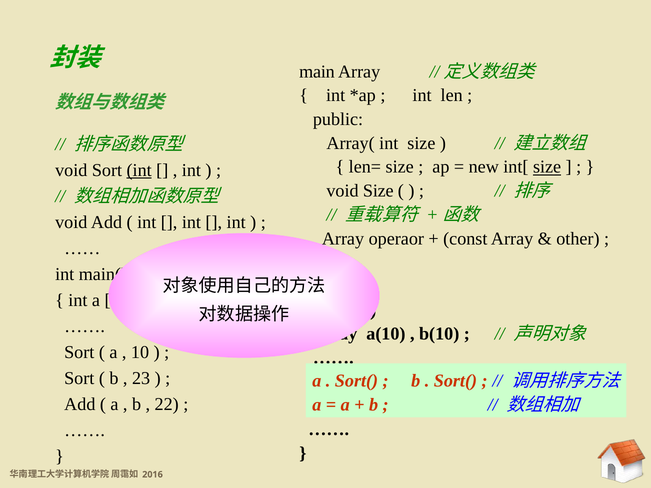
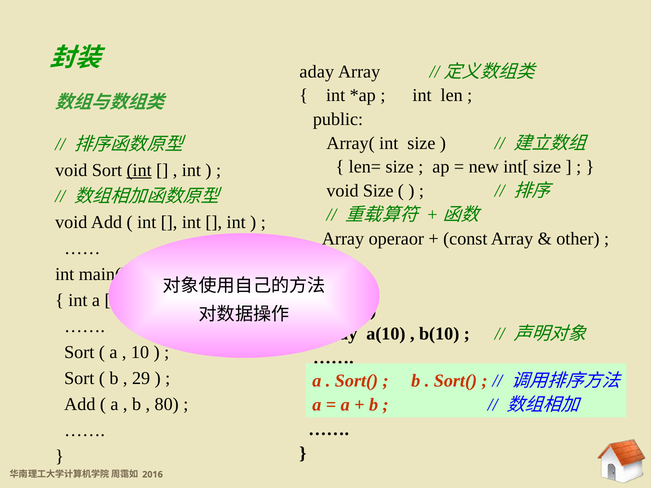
main: main -> aday (317, 72)
size underline: present -> none (547, 167)
23: 23 -> 29 (141, 379)
22: 22 -> 80 (167, 405)
